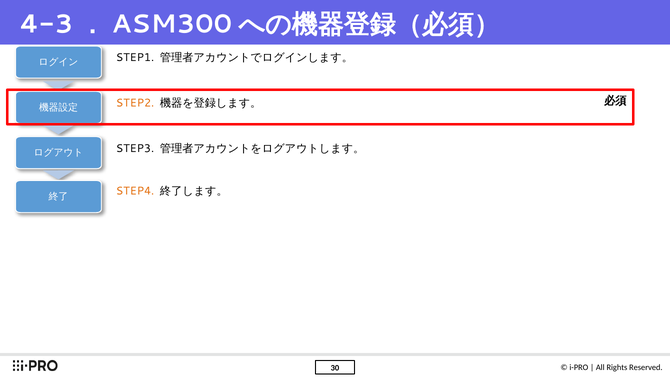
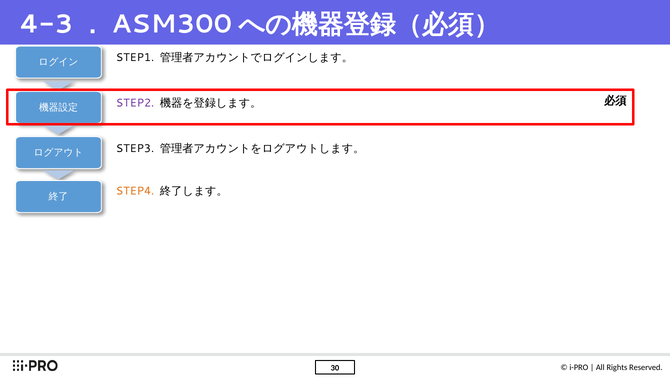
STEP2 colour: orange -> purple (135, 103)
